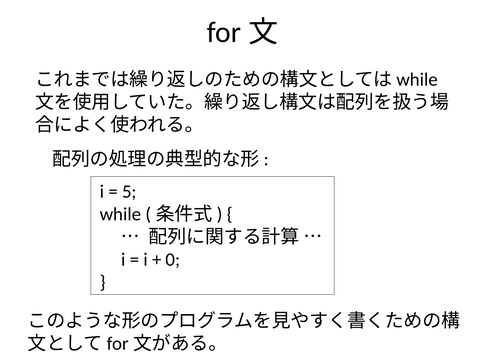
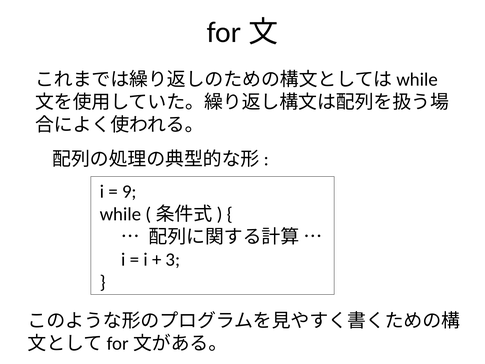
5: 5 -> 9 (129, 191)
0: 0 -> 3 (173, 259)
